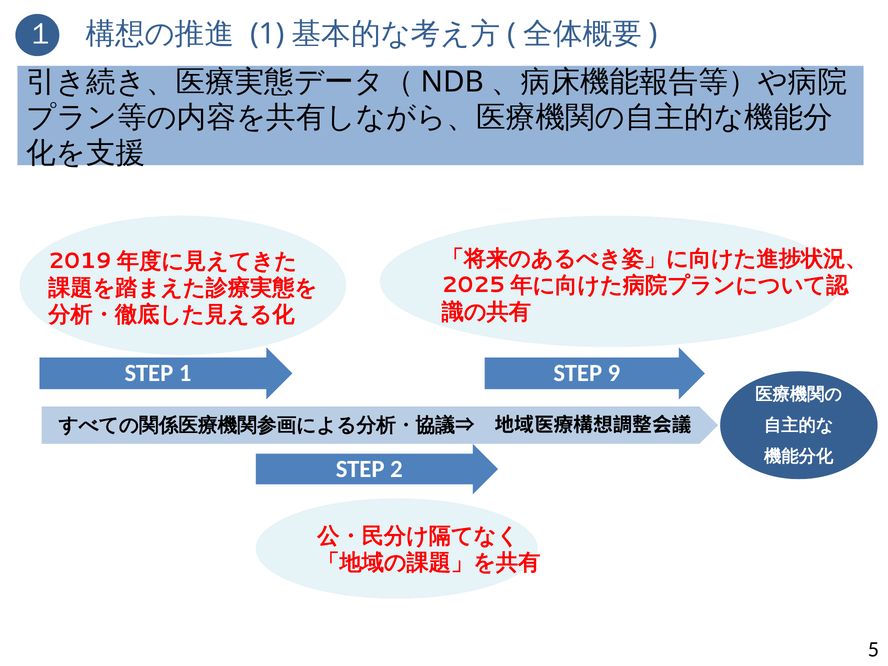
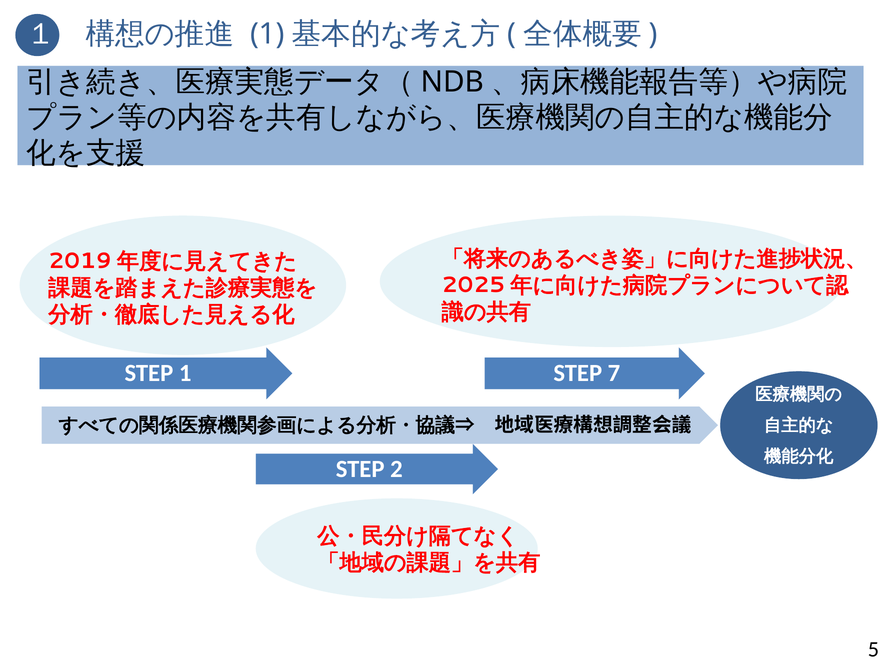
9: 9 -> 7 (614, 373)
